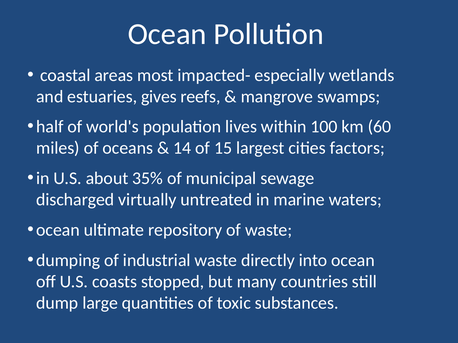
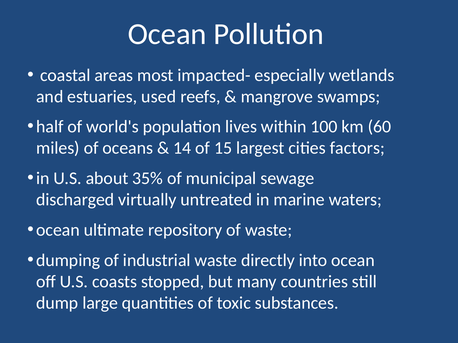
gives: gives -> used (159, 97)
